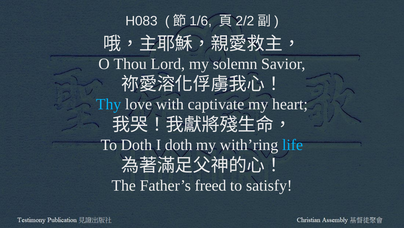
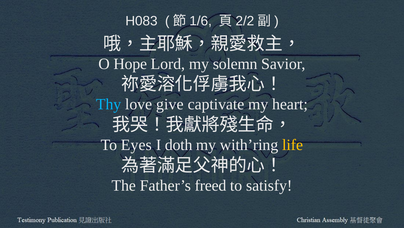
Thou: Thou -> Hope (130, 64)
with: with -> give (170, 104)
To Doth: Doth -> Eyes (136, 145)
life colour: light blue -> yellow (293, 145)
